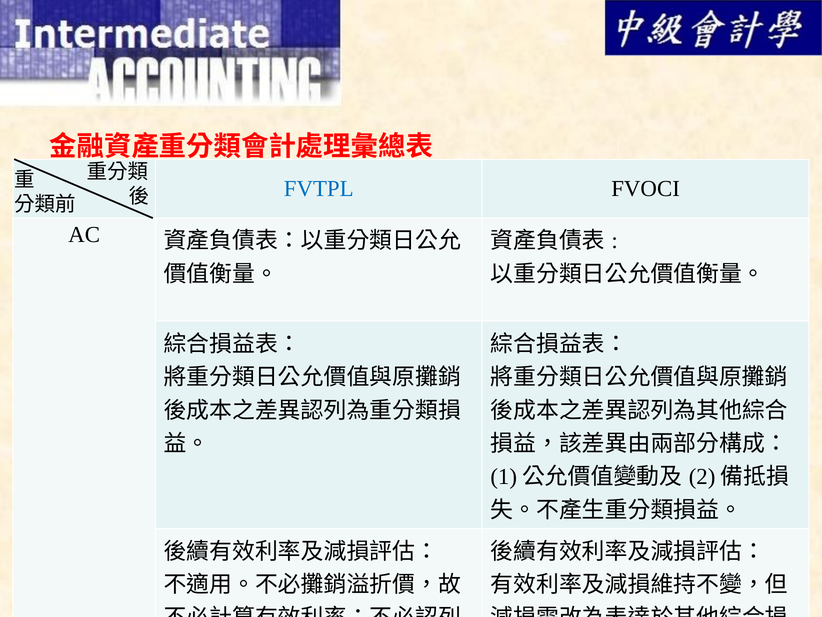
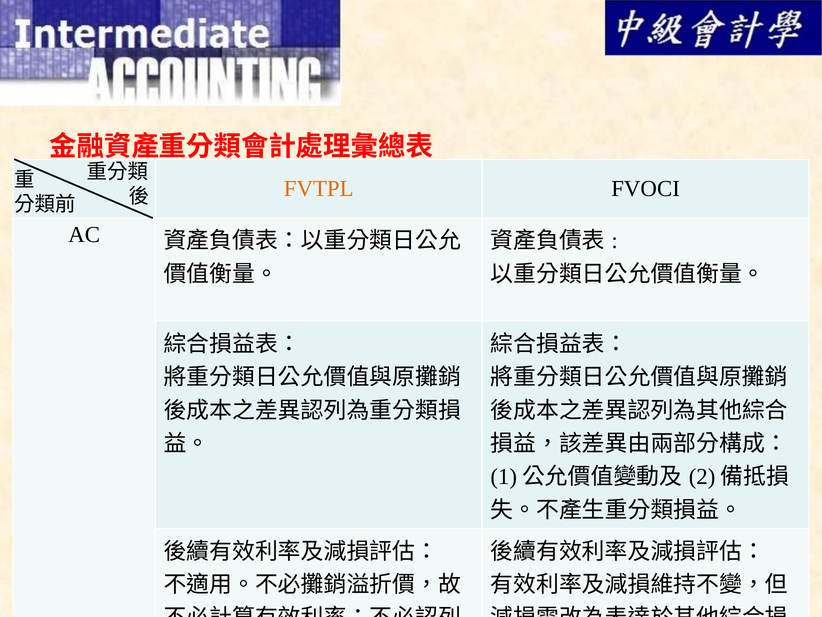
FVTPL colour: blue -> orange (319, 189)
